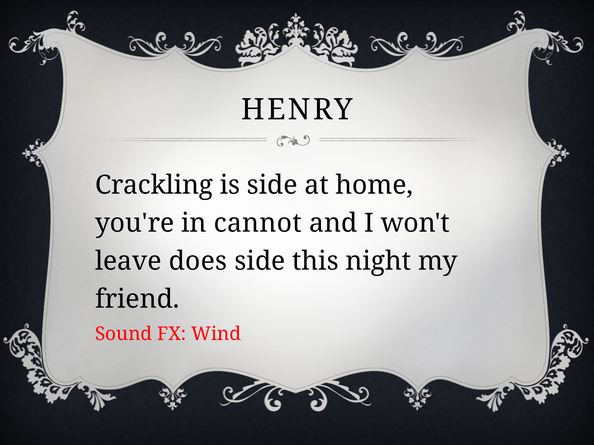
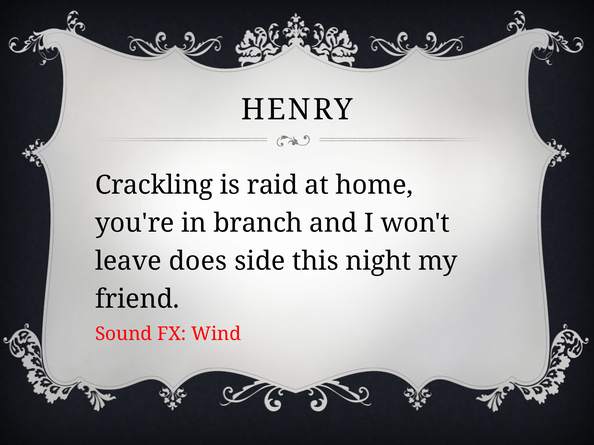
is side: side -> raid (272, 185)
cannot: cannot -> branch (258, 223)
